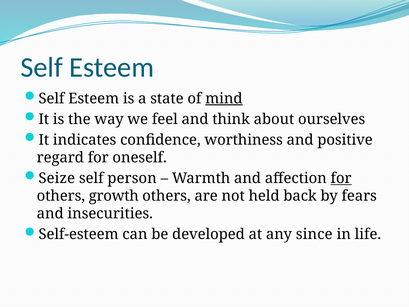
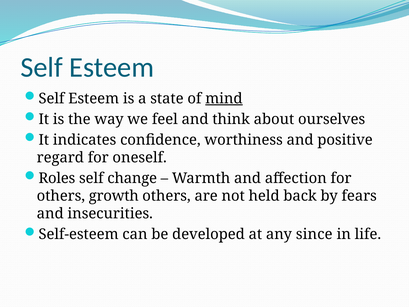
Seize: Seize -> Roles (57, 178)
person: person -> change (132, 178)
for underline: present -> none (341, 178)
